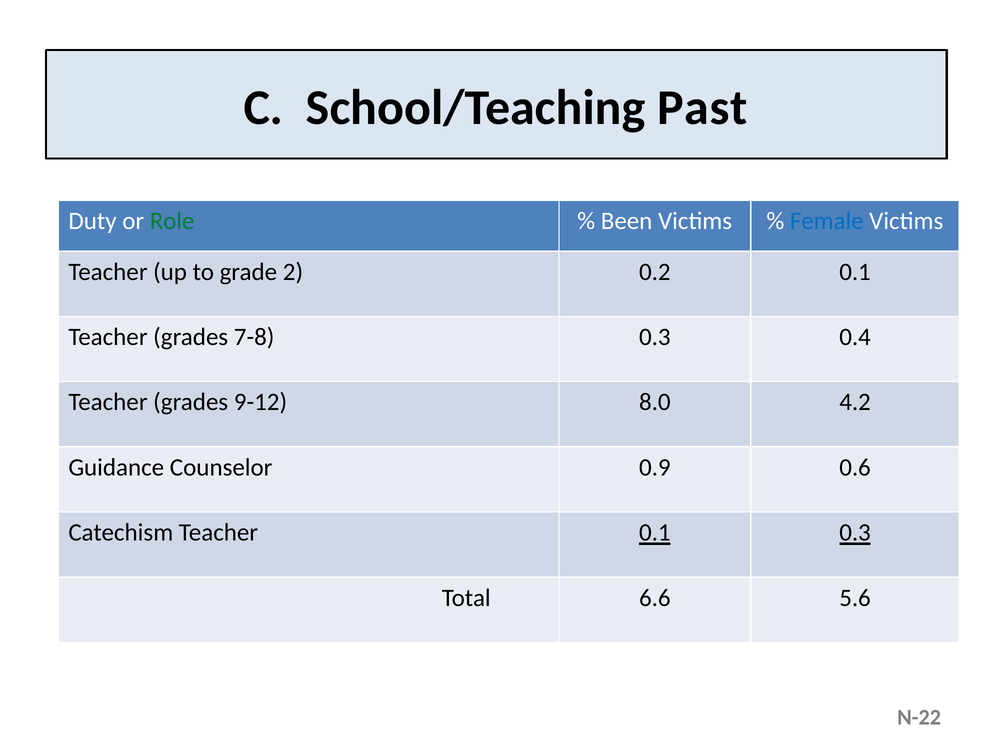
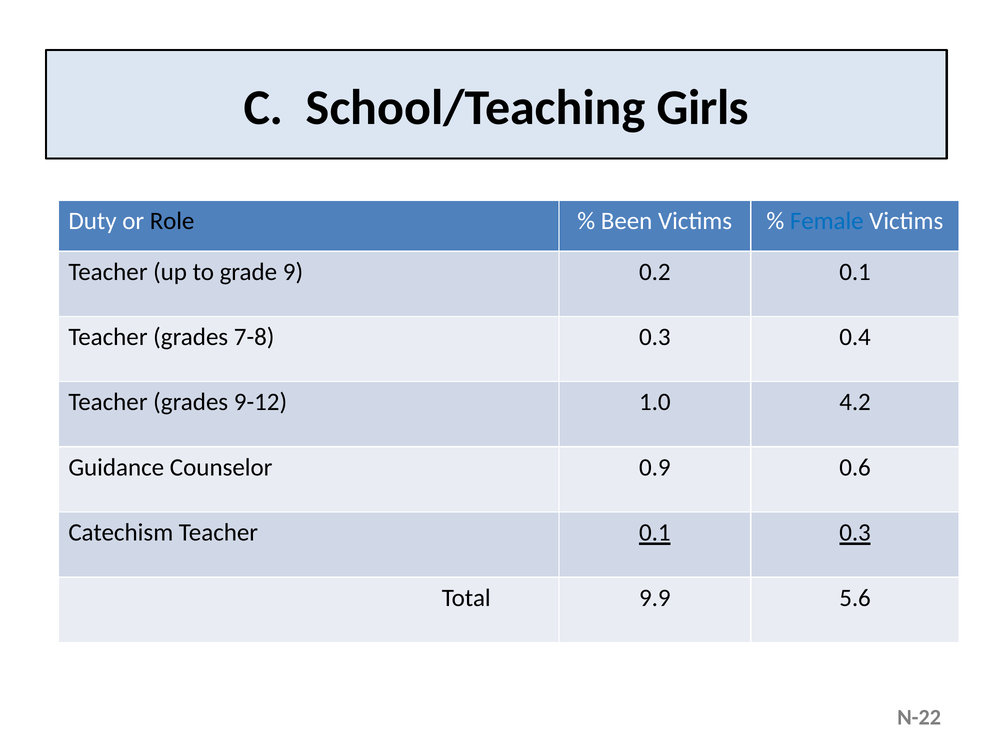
Past: Past -> Girls (703, 108)
Role colour: green -> black (172, 221)
2: 2 -> 9 (293, 272)
8.0: 8.0 -> 1.0 (655, 402)
6.6: 6.6 -> 9.9 (655, 598)
